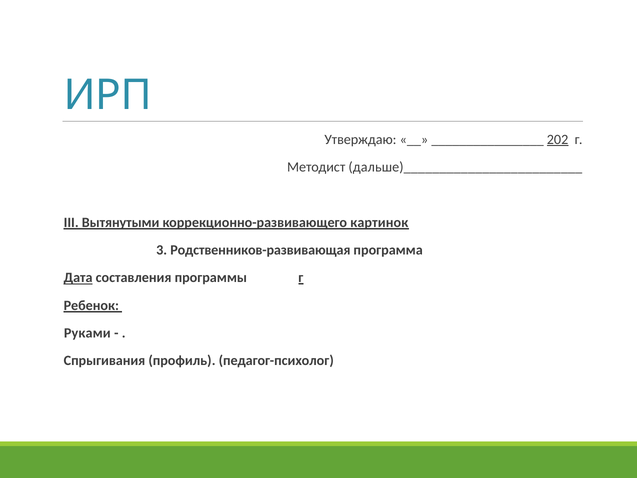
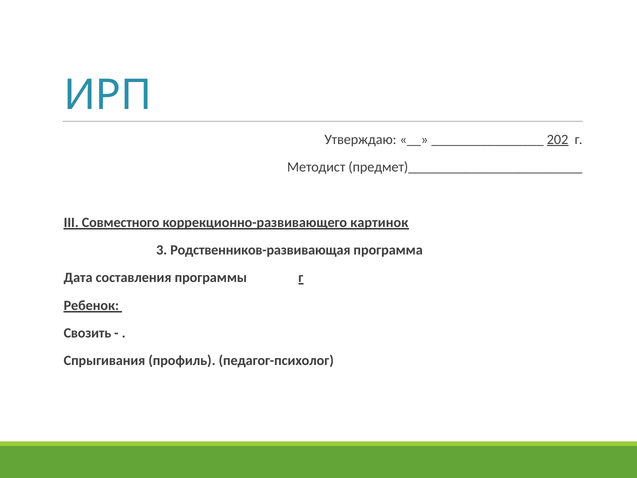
дальше)_________________________: дальше)_________________________ -> предмет)_________________________ (465, 167)
Вытянутыми: Вытянутыми -> Совместного (121, 222)
Дата underline: present -> none (78, 278)
Руками: Руками -> Свозить (87, 333)
